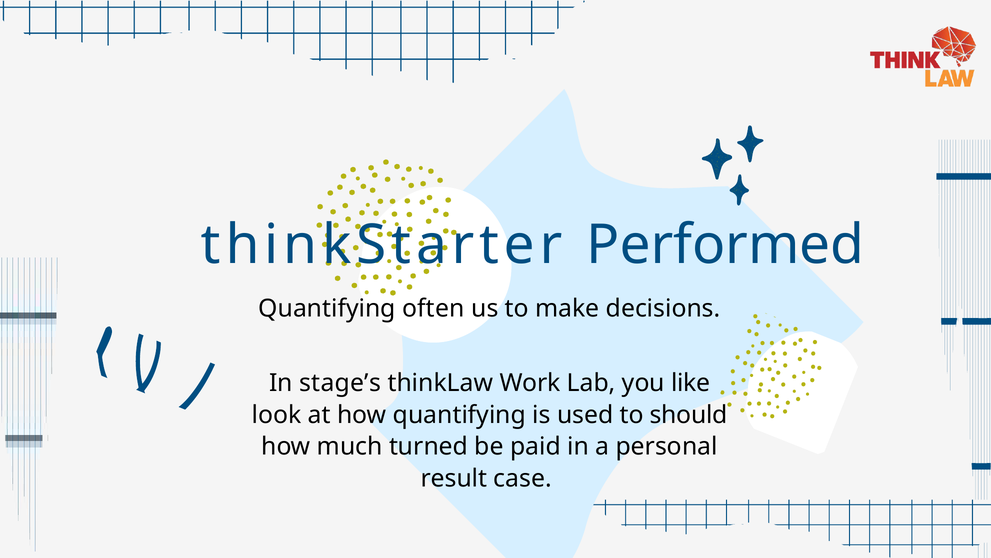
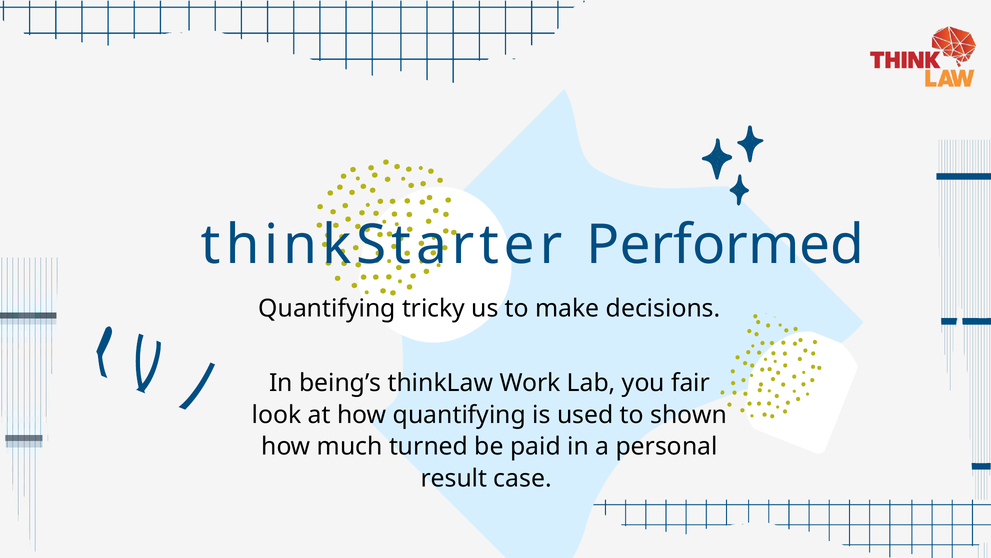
often: often -> tricky (433, 308)
stage’s: stage’s -> being’s (340, 383)
like: like -> fair (691, 383)
should: should -> shown (689, 414)
